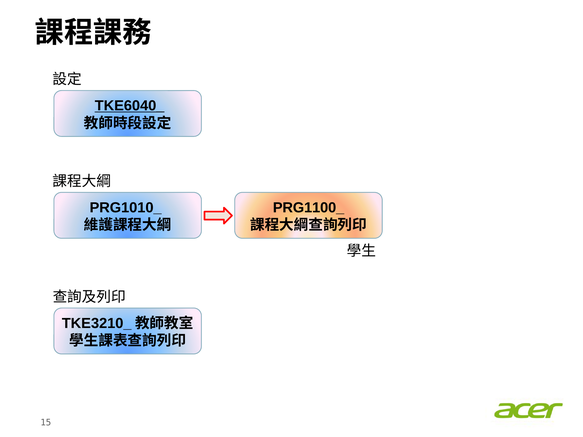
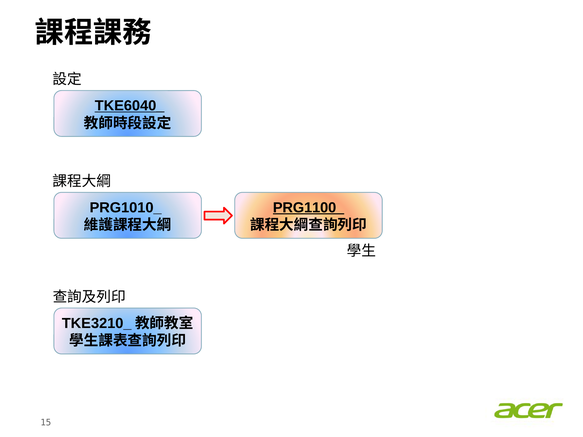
PRG1100_ underline: none -> present (309, 208)
